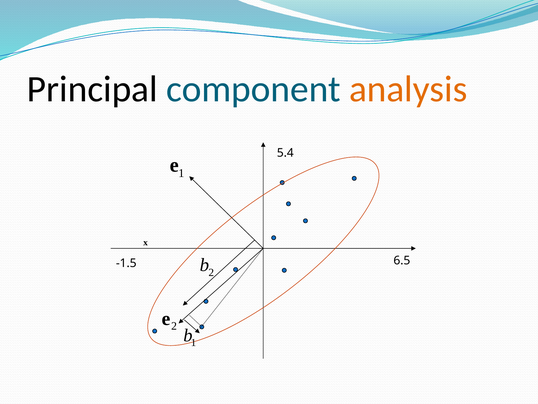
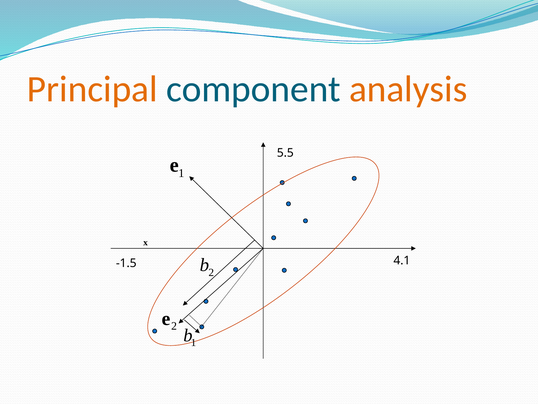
Principal colour: black -> orange (92, 89)
5.4: 5.4 -> 5.5 (285, 153)
6.5: 6.5 -> 4.1 (402, 260)
